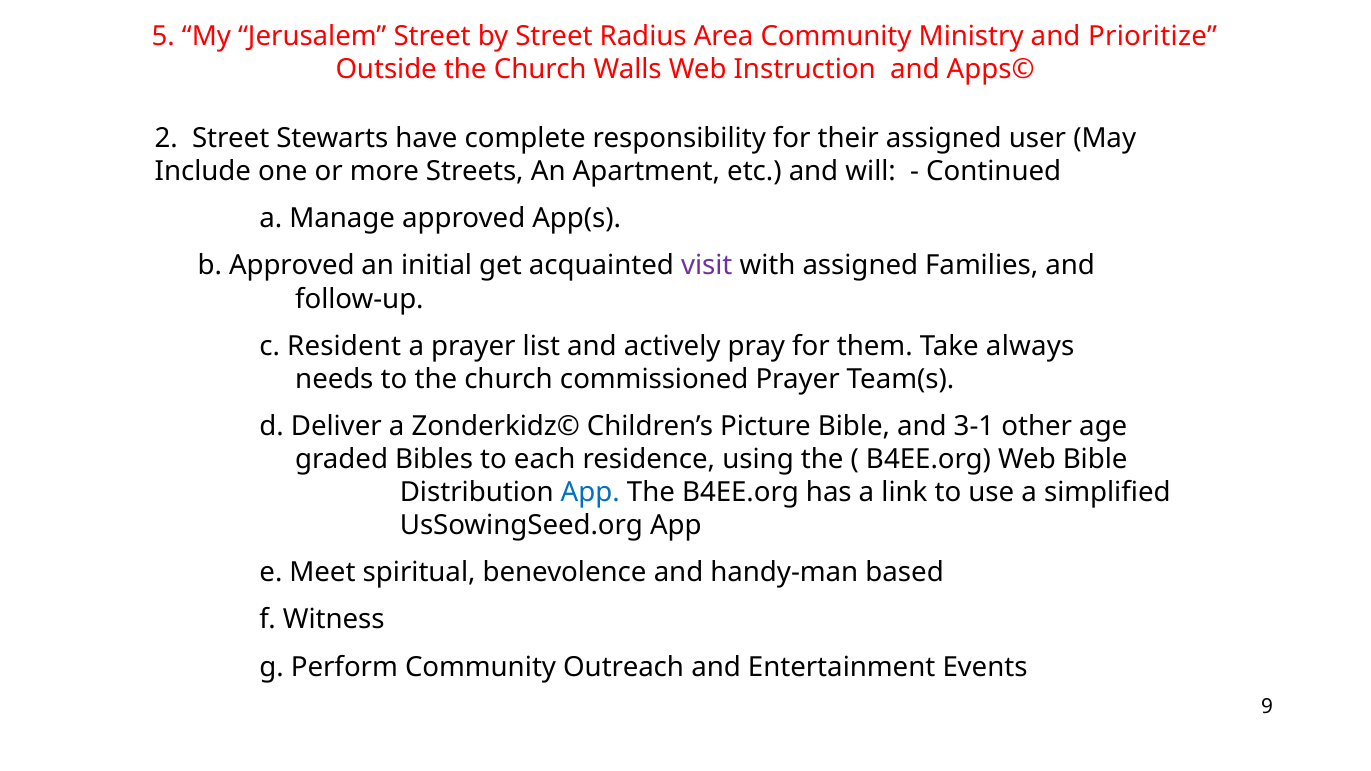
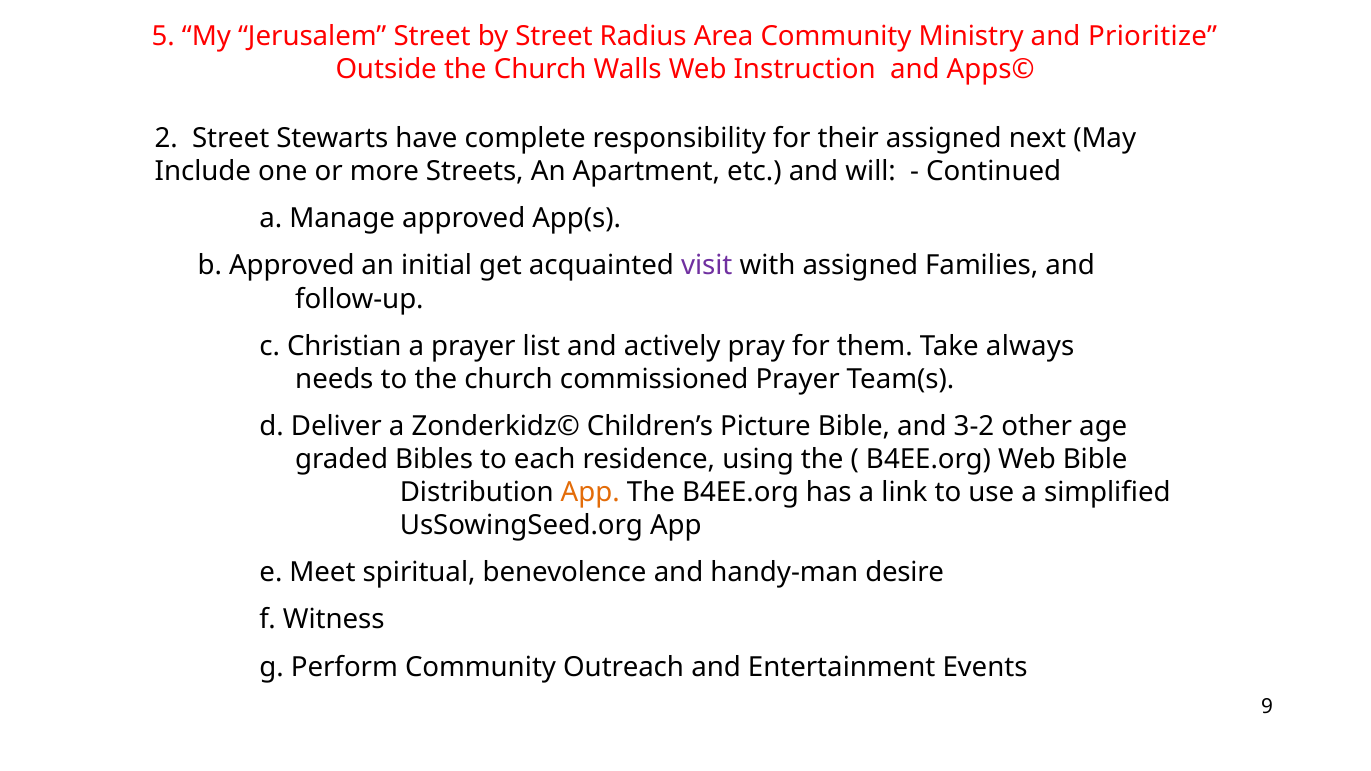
user: user -> next (1037, 139)
Resident: Resident -> Christian (344, 346)
3-1: 3-1 -> 3-2 (974, 426)
App colour: blue -> orange (590, 493)
based: based -> desire (905, 573)
